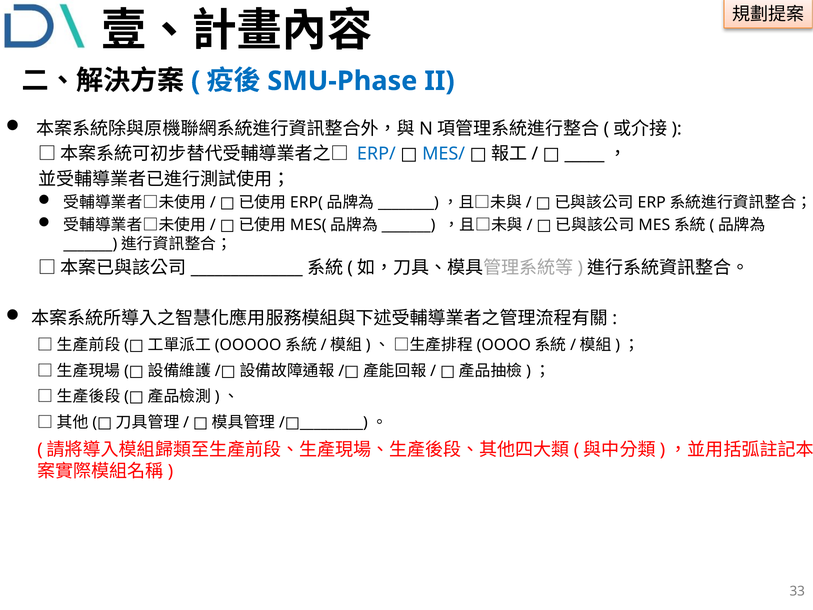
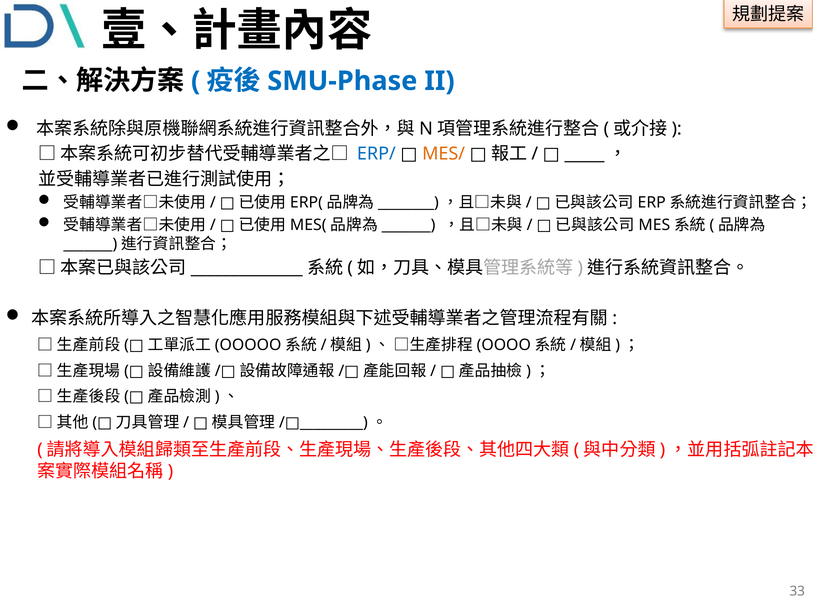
MES/ colour: blue -> orange (444, 154)
